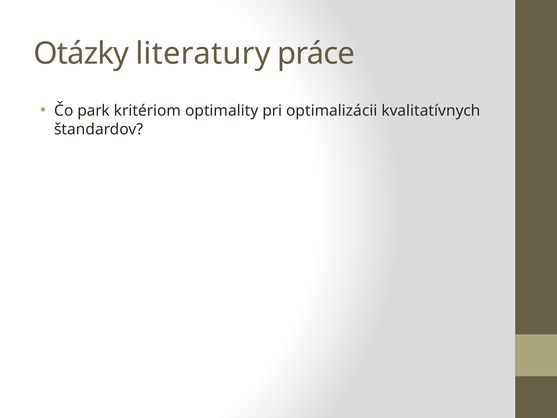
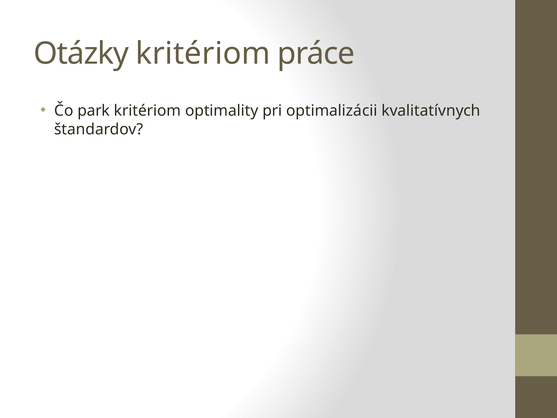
Otázky literatury: literatury -> kritériom (203, 54)
